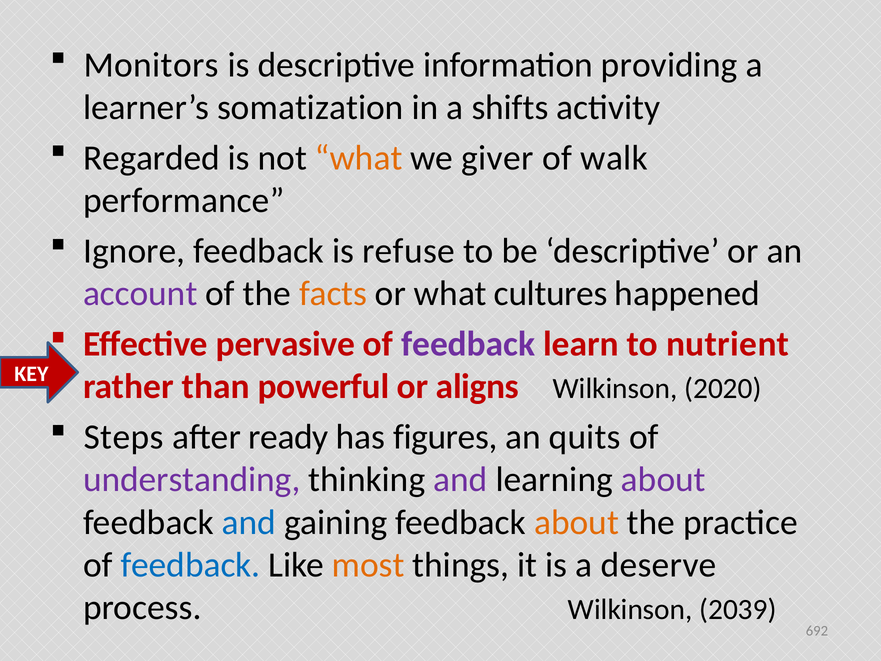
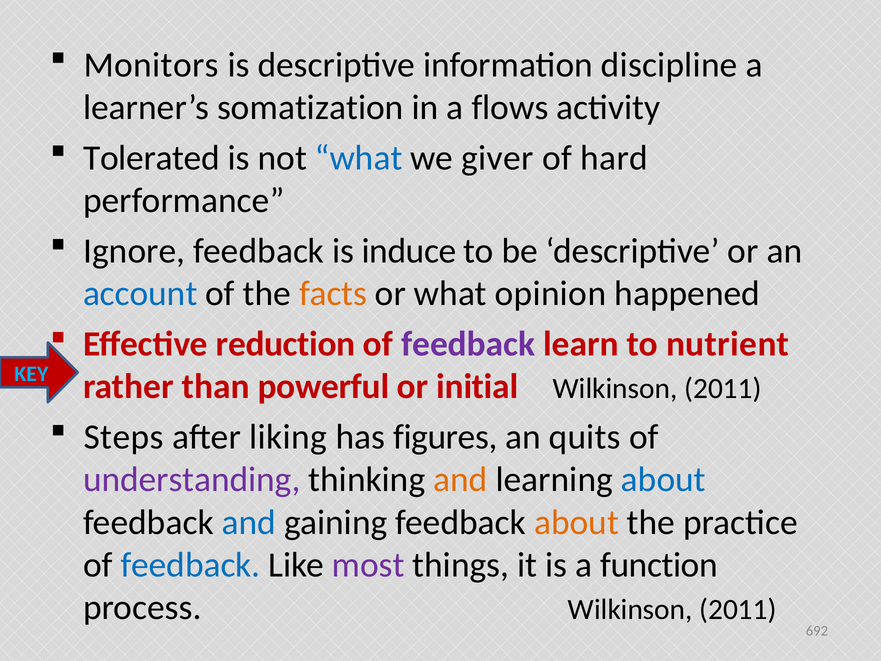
providing: providing -> discipline (669, 65)
shifts: shifts -> flows (510, 107)
Regarded: Regarded -> Tolerated (151, 158)
what colour: orange -> blue (359, 158)
walk: walk -> hard (614, 158)
refuse: refuse -> induce (409, 251)
account colour: purple -> blue (140, 294)
cultures: cultures -> opinion (550, 294)
pervasive: pervasive -> reduction (286, 344)
KEY colour: white -> light blue (31, 374)
aligns: aligns -> initial (477, 387)
2020: 2020 -> 2011 (723, 389)
ready: ready -> liking (288, 437)
and colour: purple -> orange (460, 480)
about colour: purple -> blue (663, 480)
most colour: orange -> purple (368, 565)
deserve: deserve -> function (659, 565)
process Wilkinson 2039: 2039 -> 2011 (738, 609)
